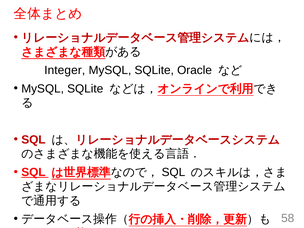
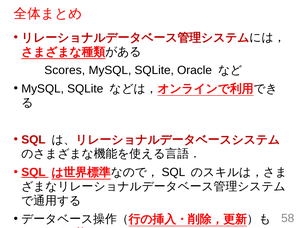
Integer: Integer -> Scores (65, 70)
